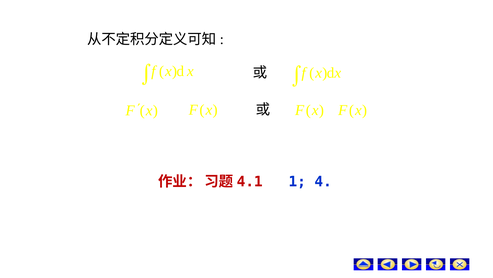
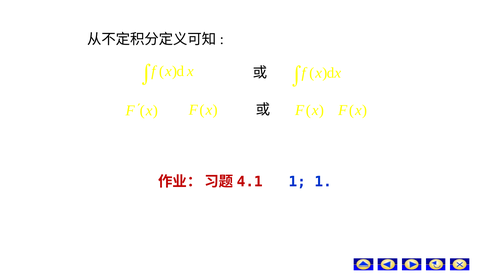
1 4: 4 -> 1 (323, 181)
